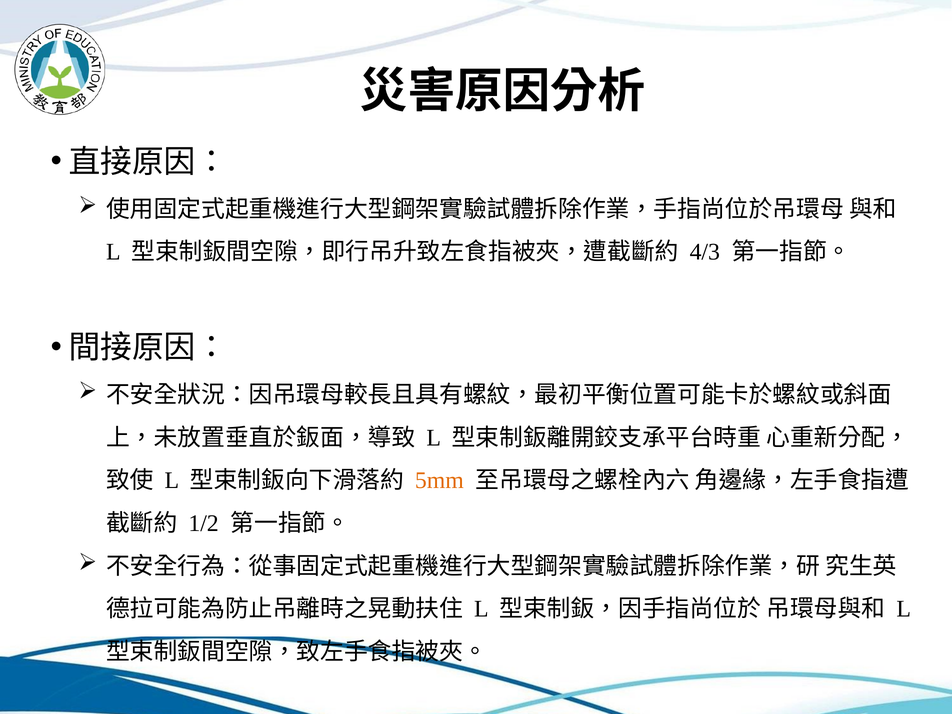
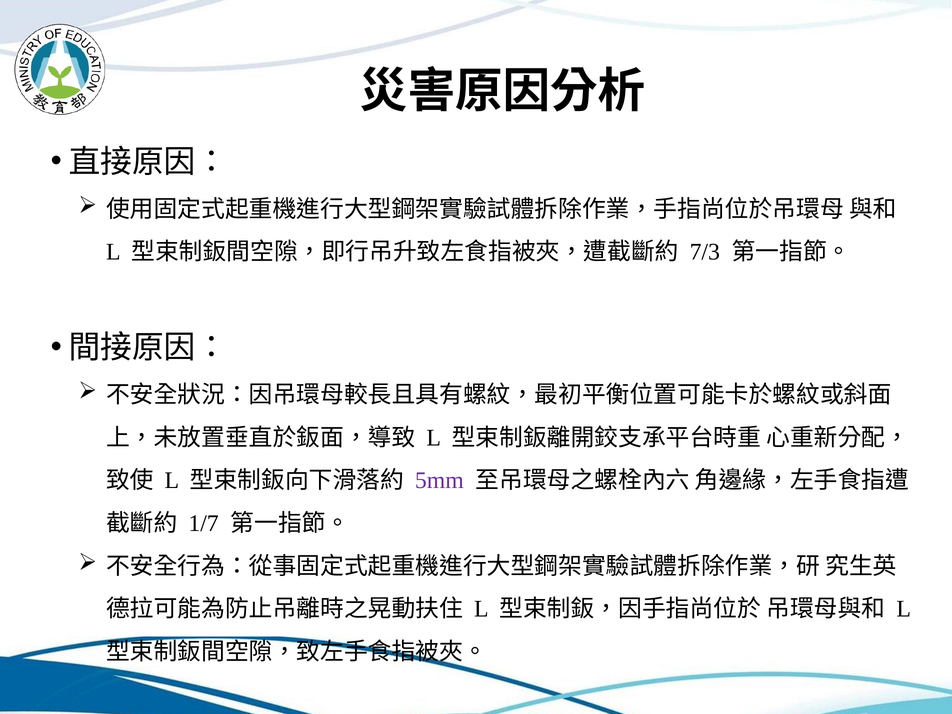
4/3: 4/3 -> 7/3 (705, 252)
5mm colour: orange -> purple (439, 481)
1/2: 1/2 -> 1/7 (204, 523)
